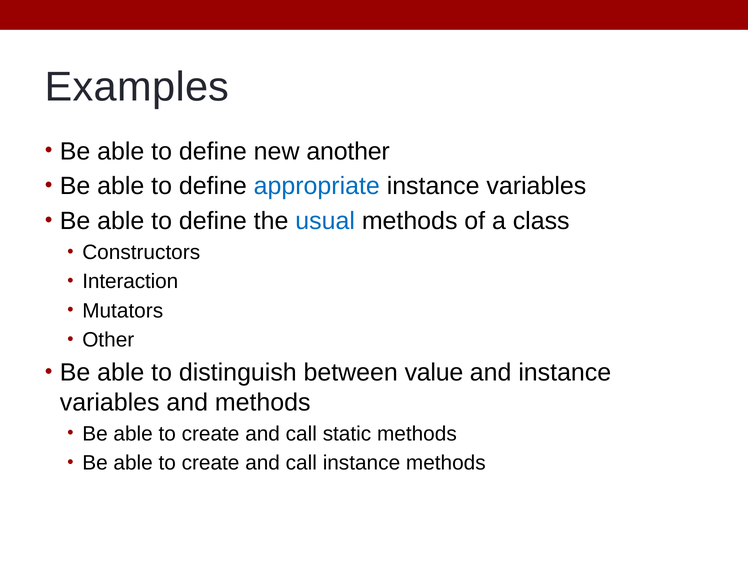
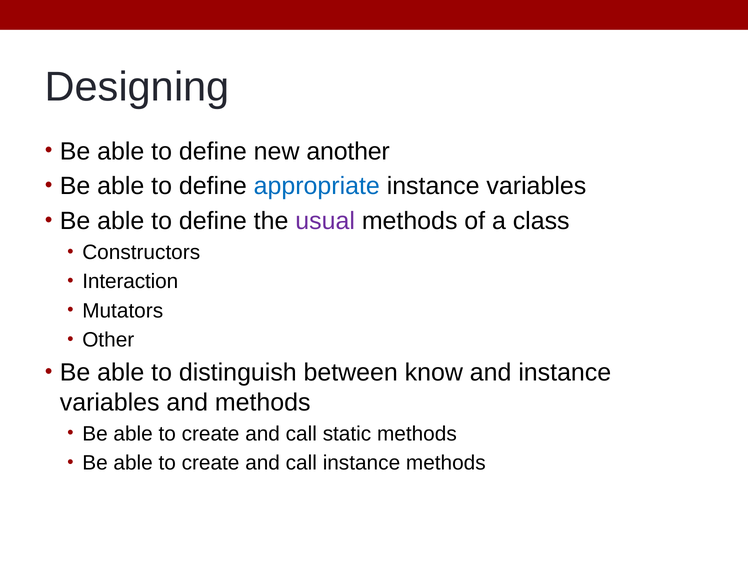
Examples: Examples -> Designing (137, 87)
usual colour: blue -> purple (325, 221)
value: value -> know (434, 373)
